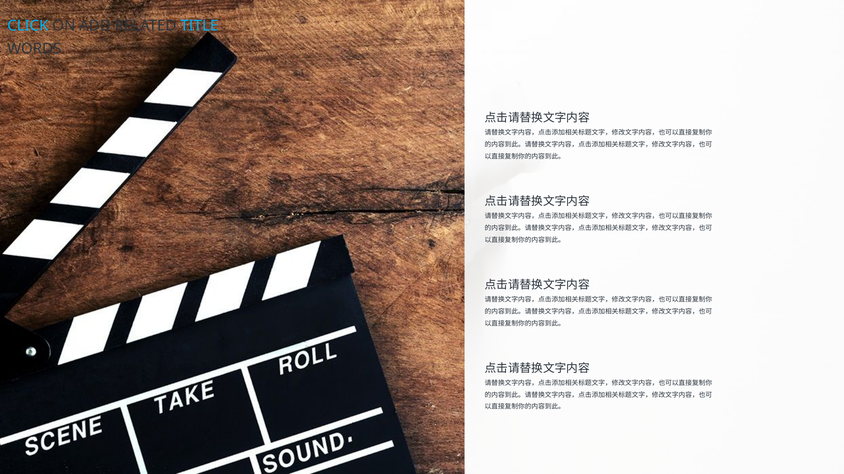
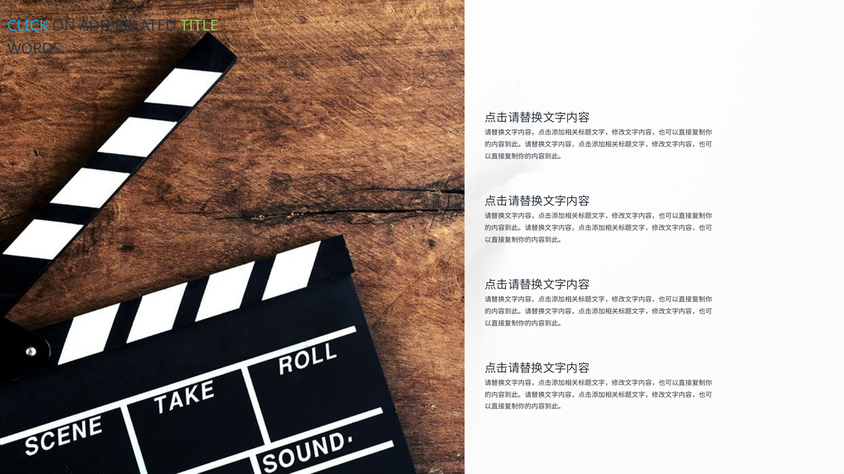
TITLE colour: light blue -> light green (199, 26)
